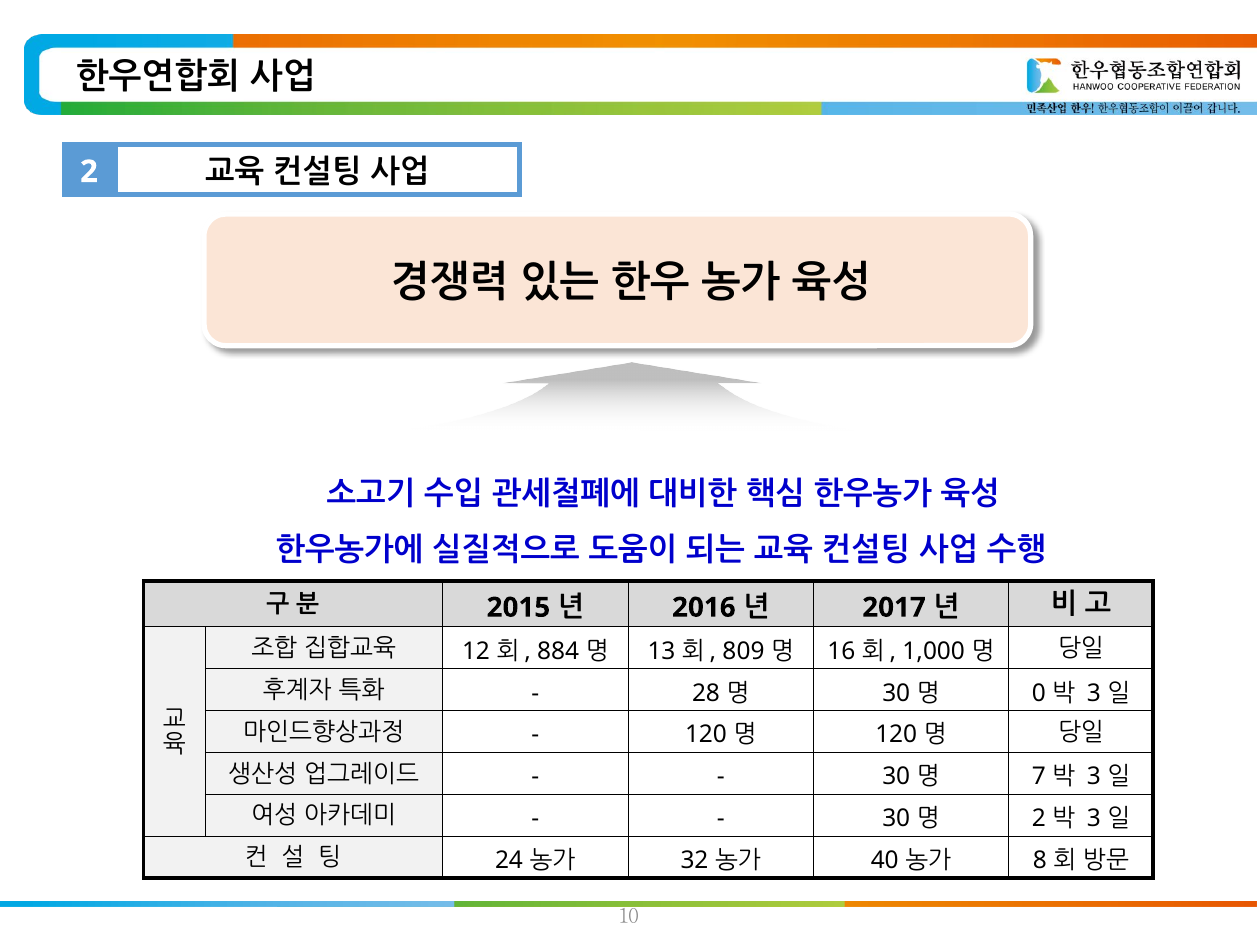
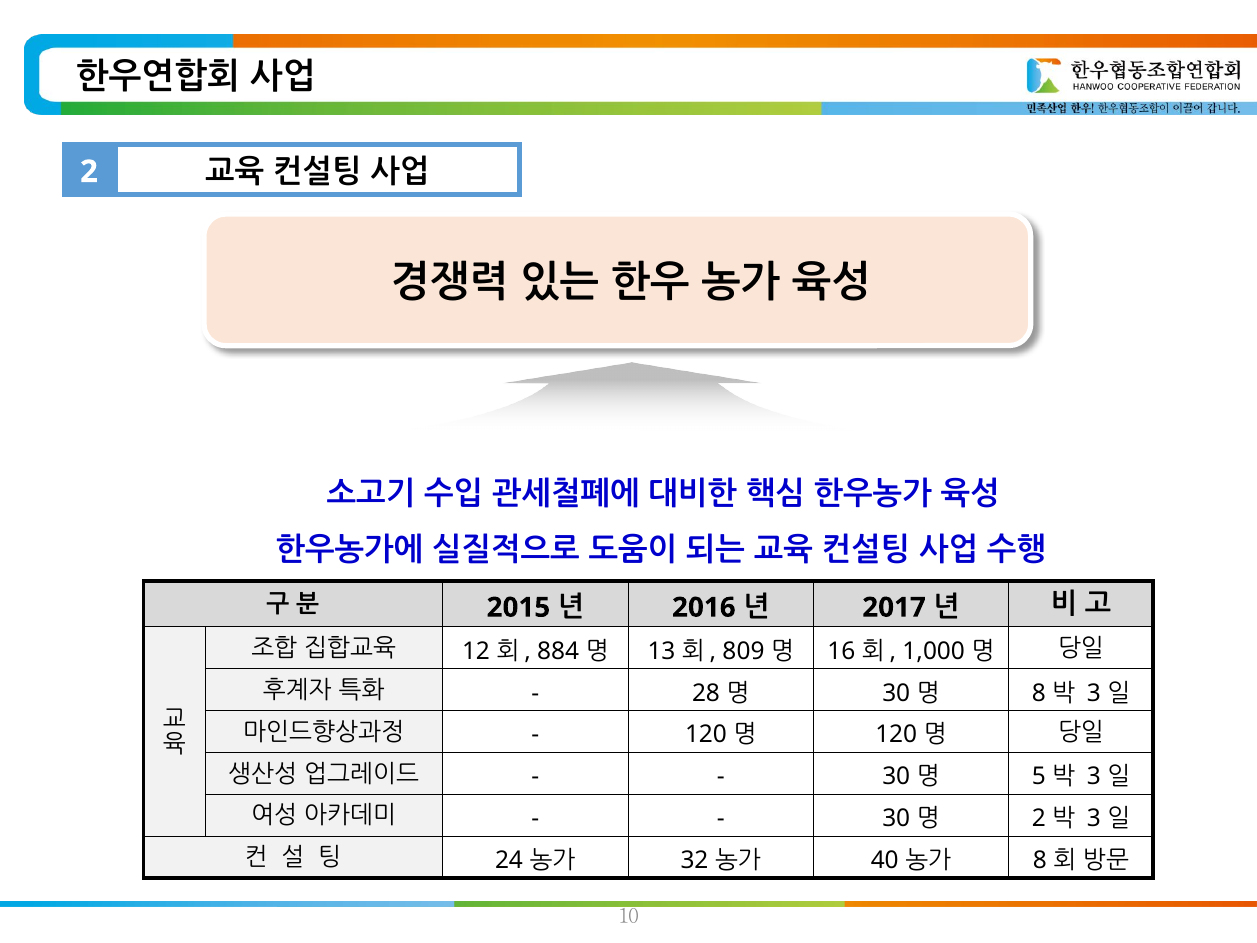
0: 0 -> 8 (1039, 693)
7: 7 -> 5 (1039, 777)
